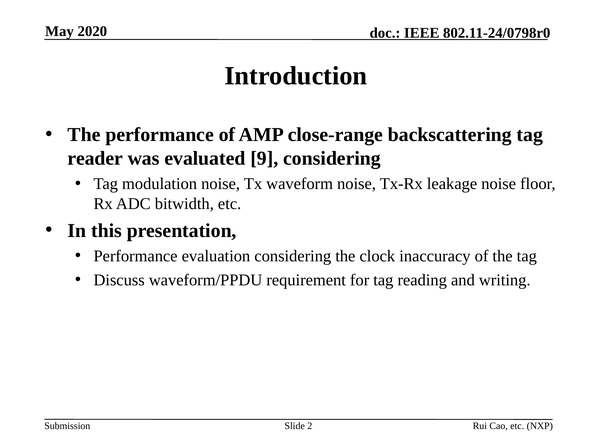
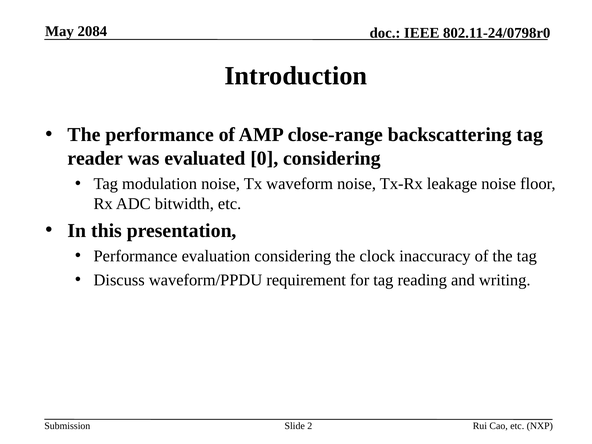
2020: 2020 -> 2084 (92, 31)
9: 9 -> 0 (264, 158)
